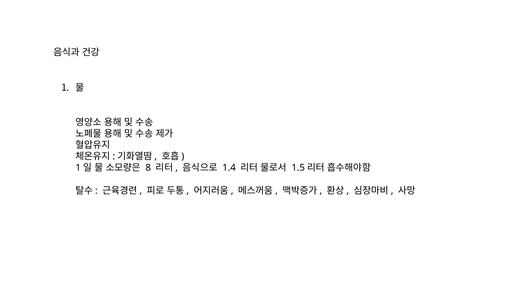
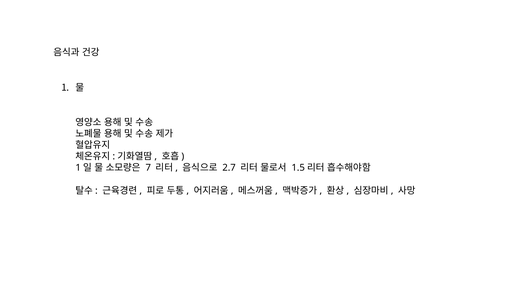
8: 8 -> 7 (148, 168)
1.4: 1.4 -> 2.7 (229, 168)
